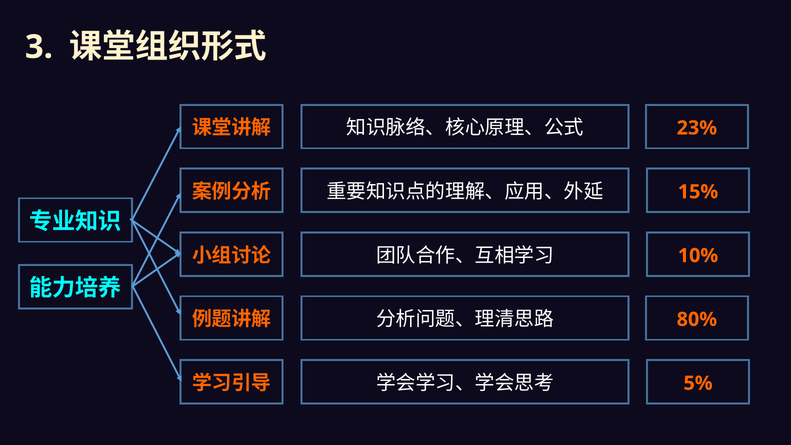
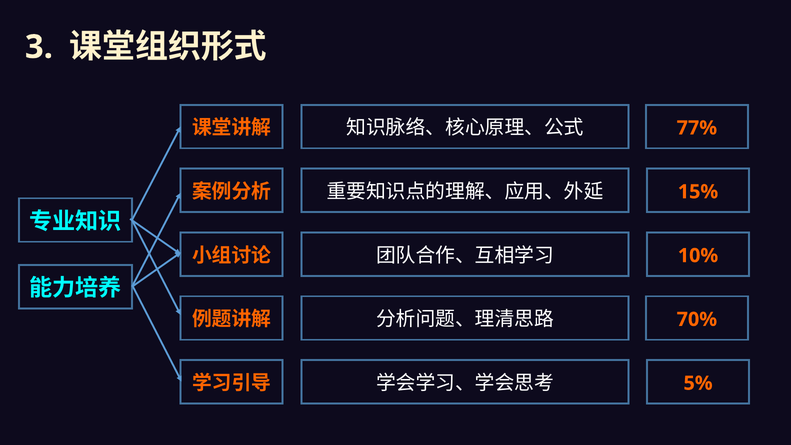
23%: 23% -> 77% (697, 128)
80%: 80% -> 70% (697, 319)
